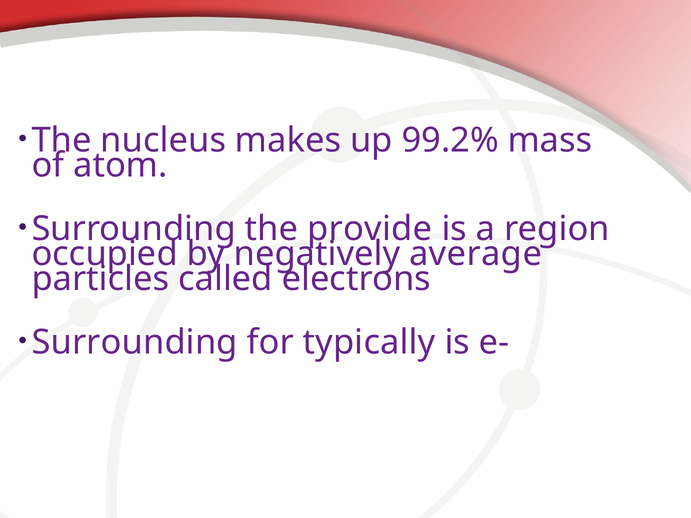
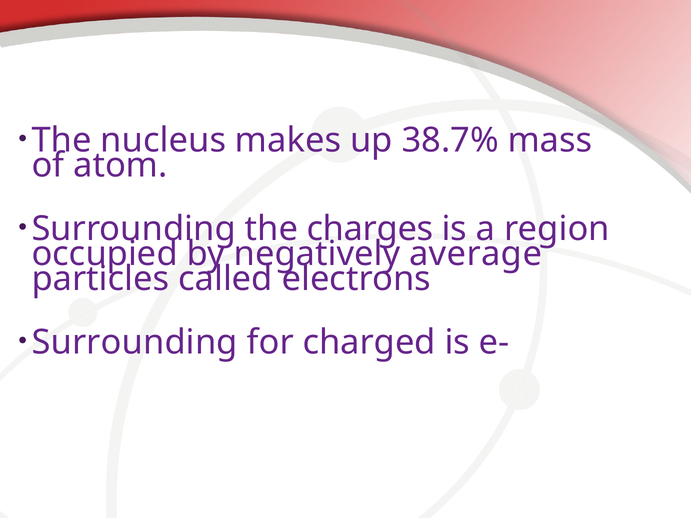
99.2%: 99.2% -> 38.7% (450, 140)
provide: provide -> charges (370, 229)
typically: typically -> charged (369, 343)
